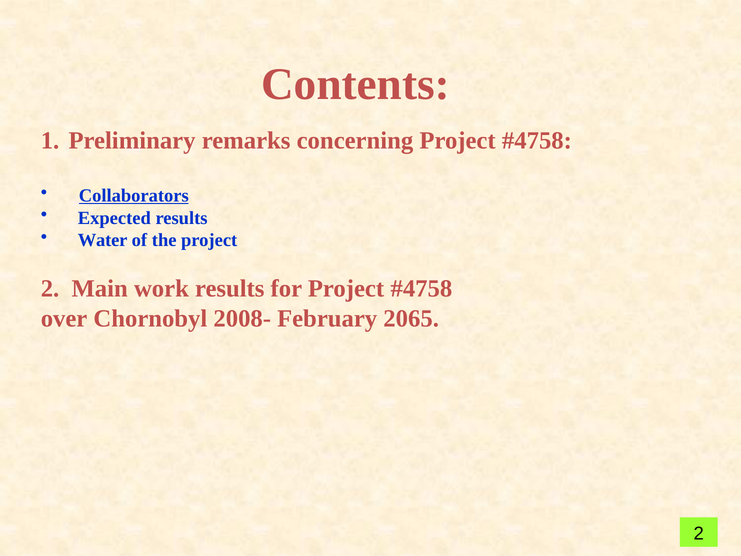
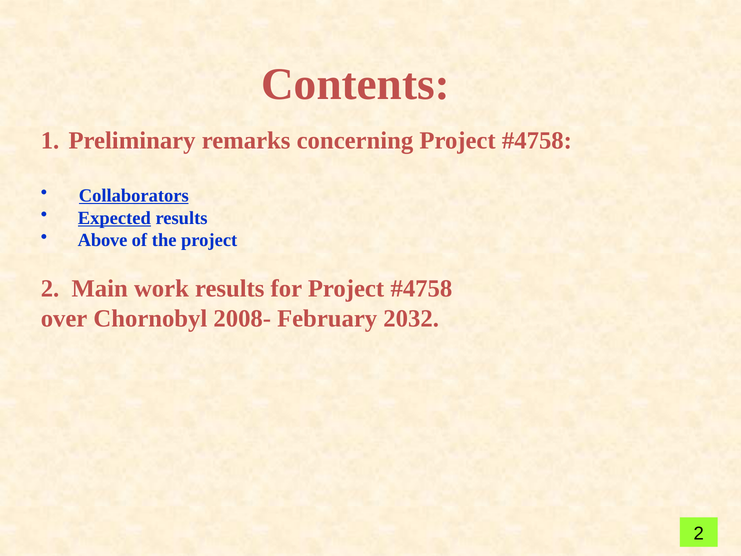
Expected underline: none -> present (114, 218)
Water: Water -> Above (103, 240)
2065: 2065 -> 2032 (411, 318)
